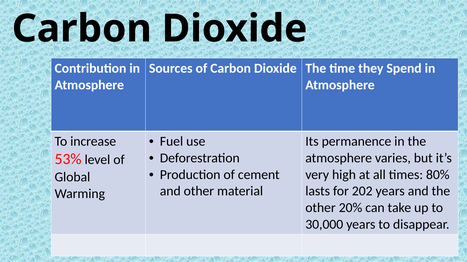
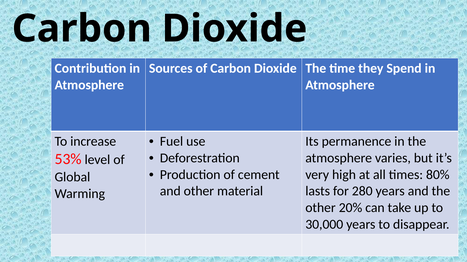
202: 202 -> 280 (362, 192)
